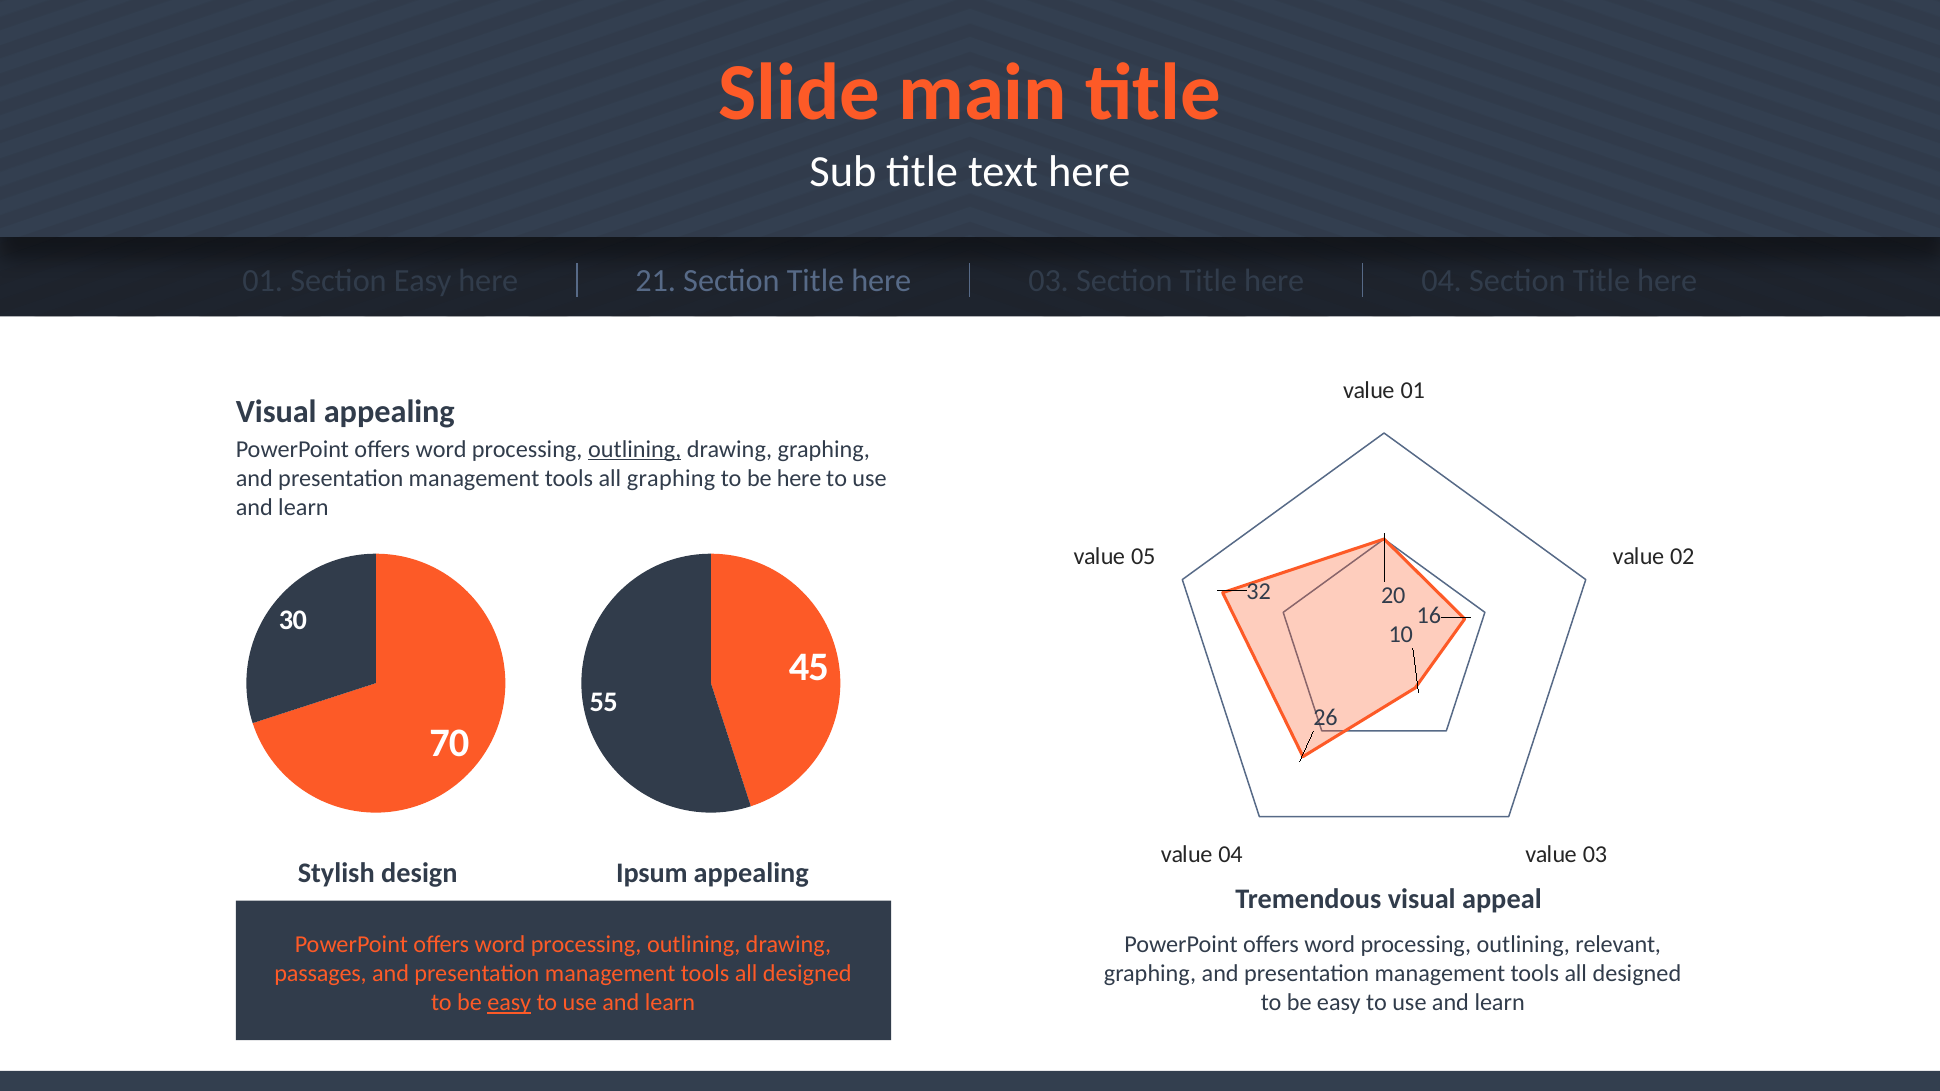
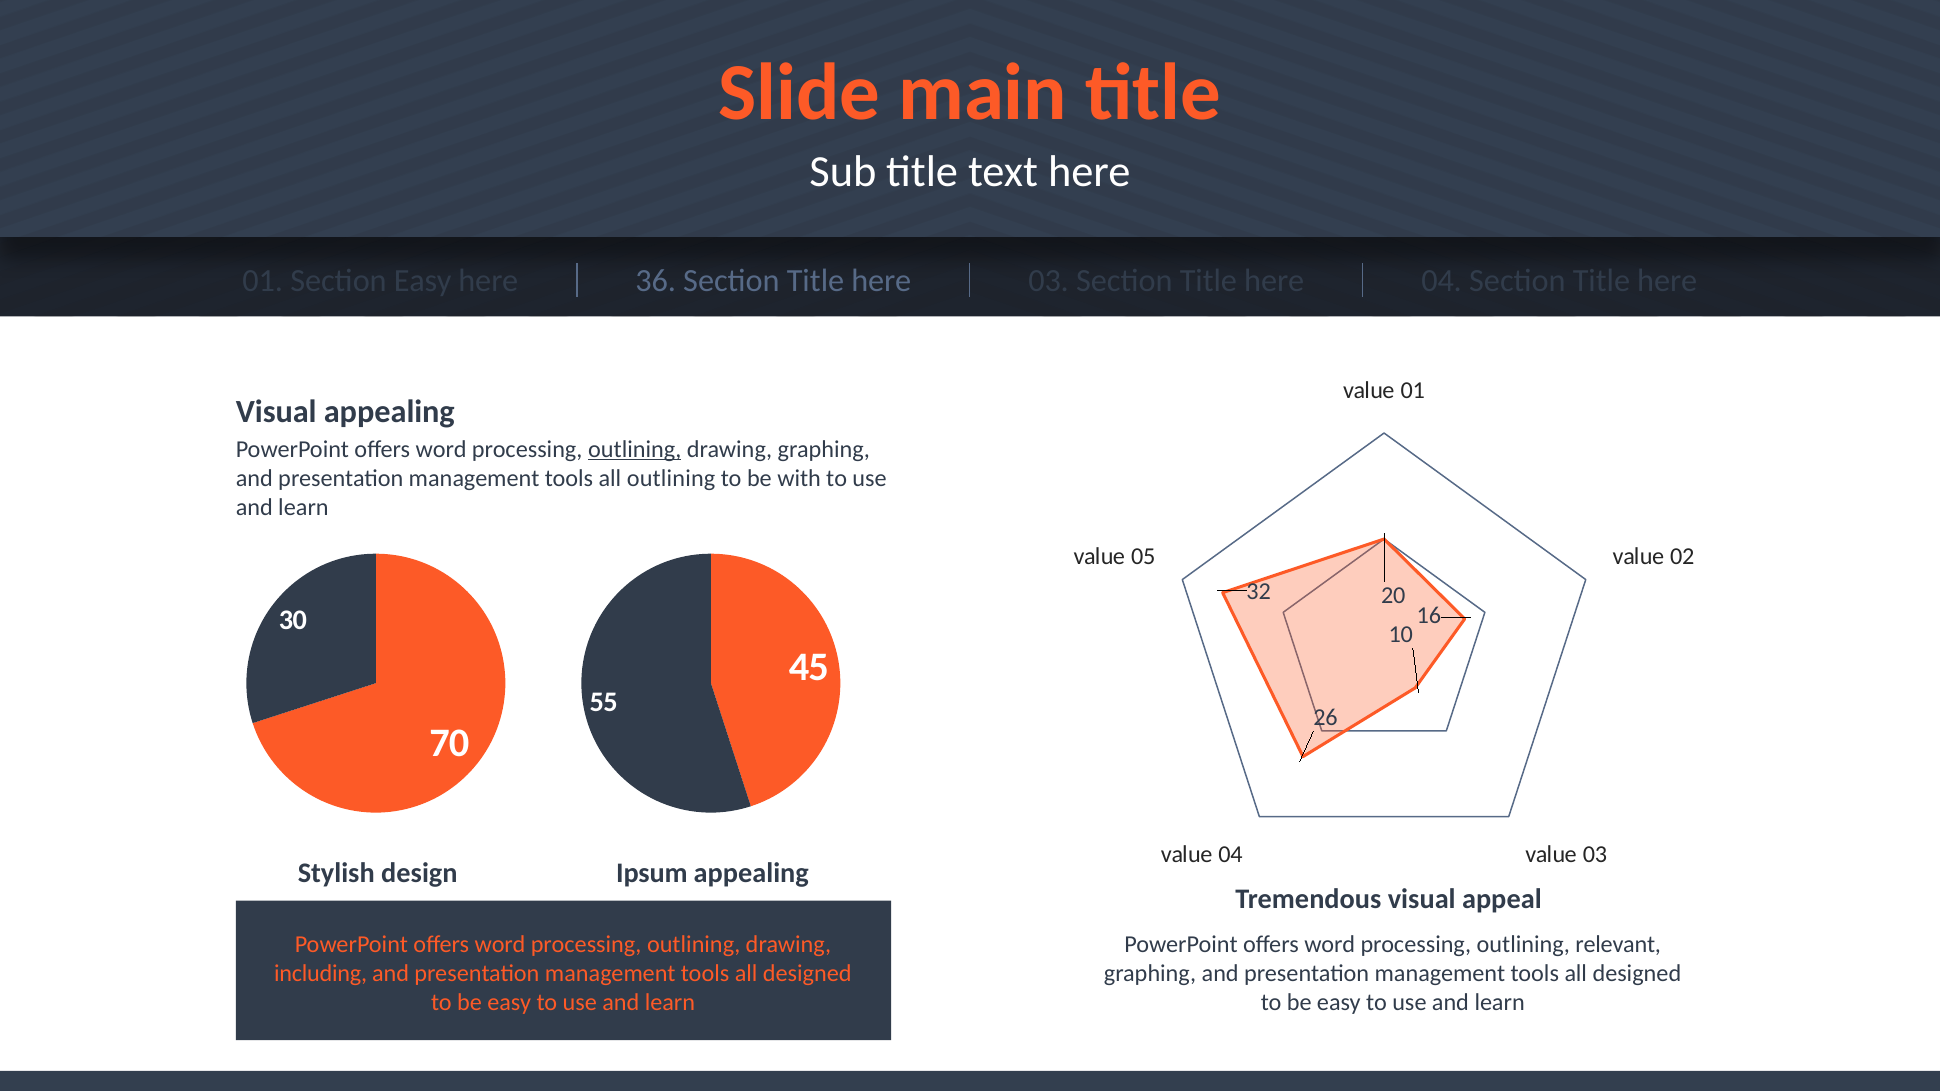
21: 21 -> 36 (656, 281)
all graphing: graphing -> outlining (671, 478)
be here: here -> with (799, 478)
passages: passages -> including (321, 974)
easy underline: present -> none (509, 1003)
